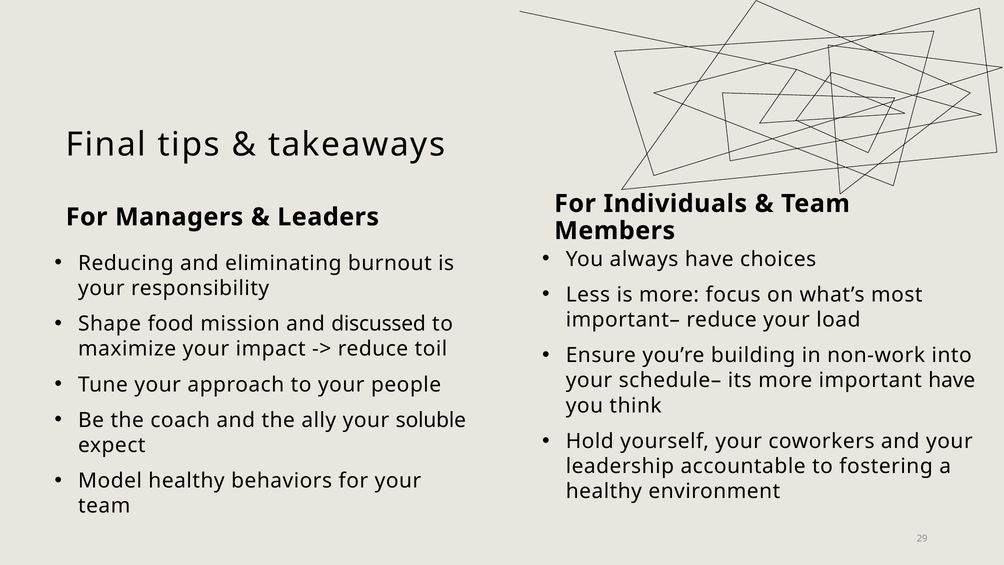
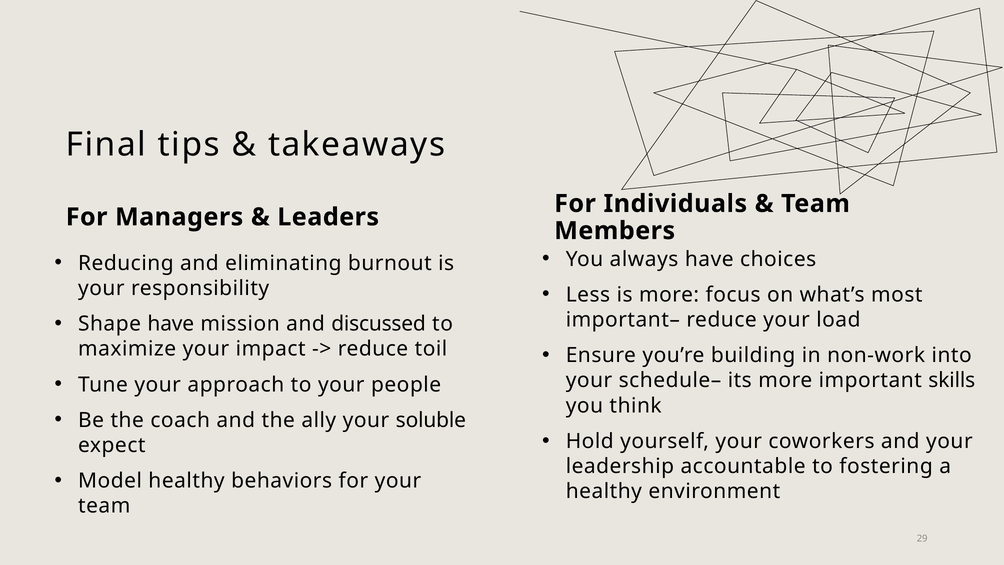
Shape food: food -> have (171, 324)
important have: have -> skills (952, 380)
